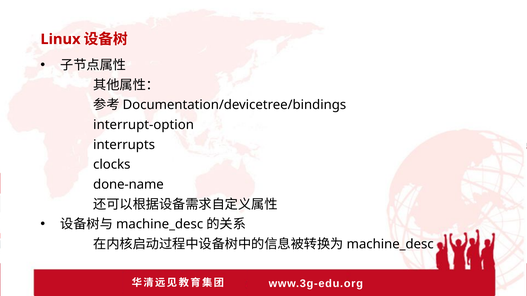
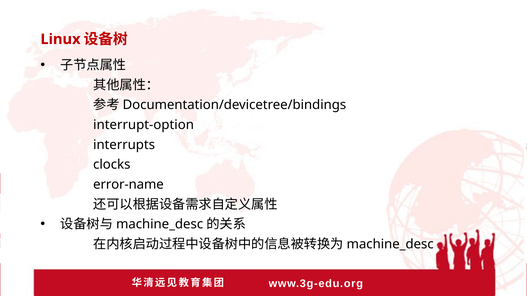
done-name: done-name -> error-name (128, 185)
